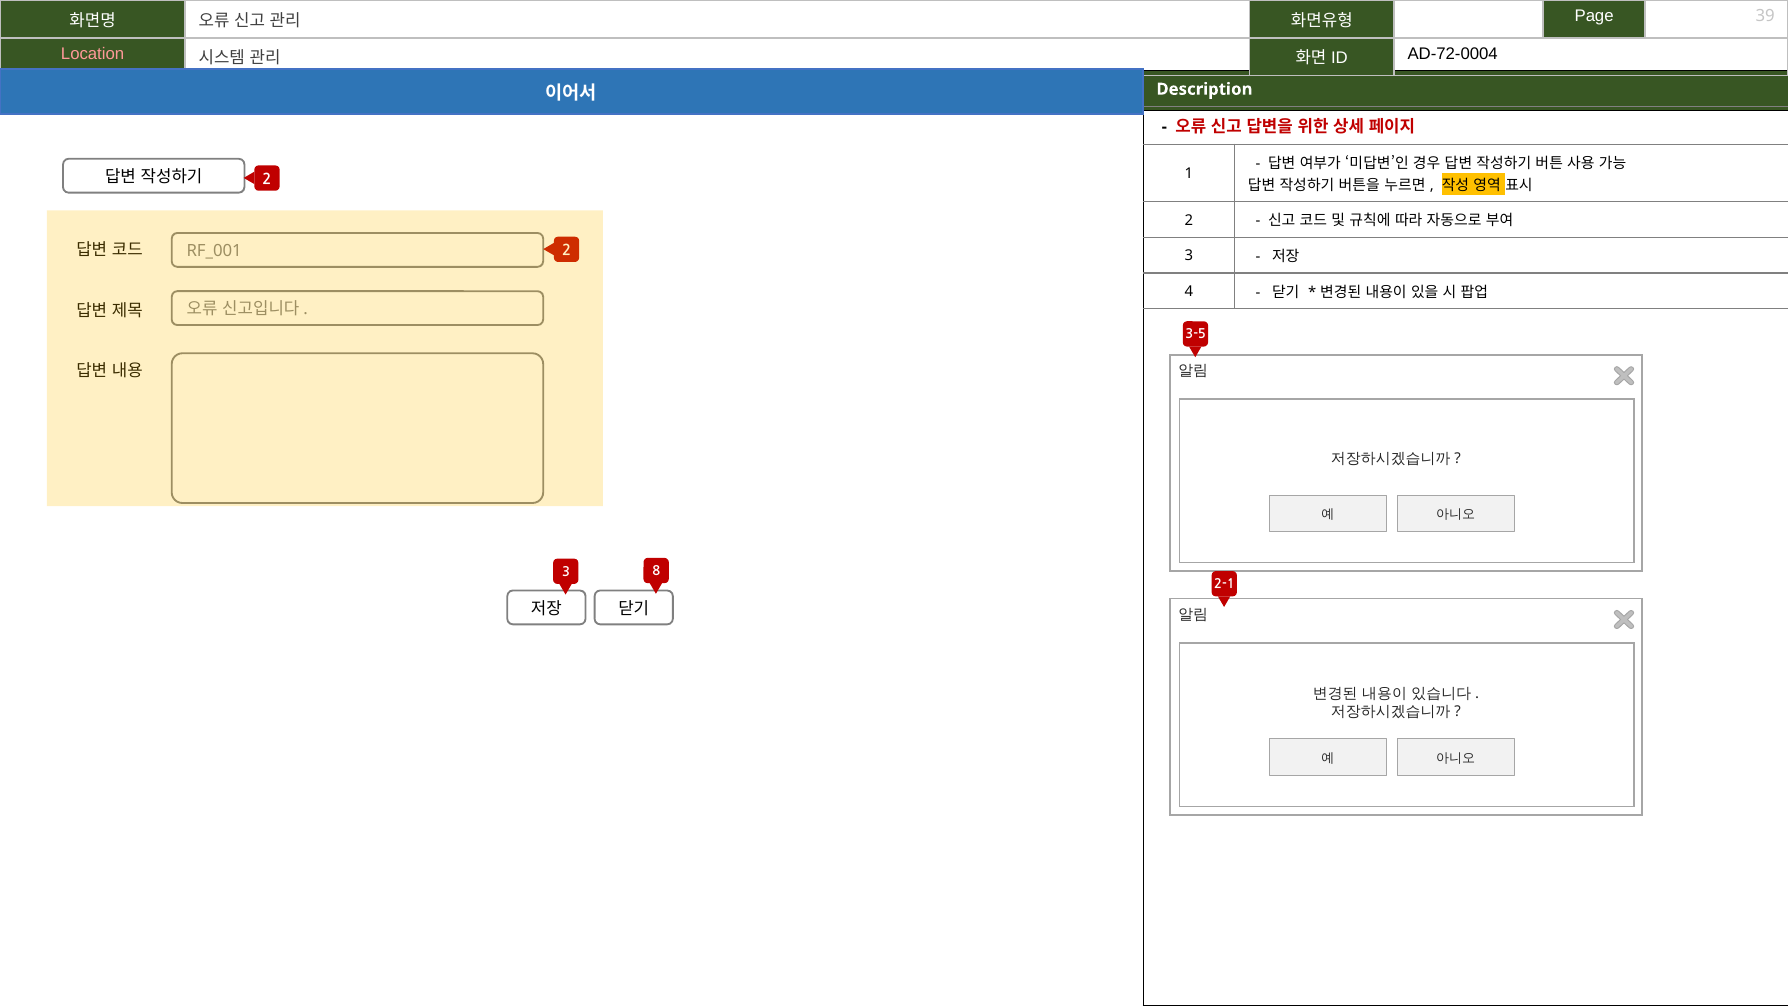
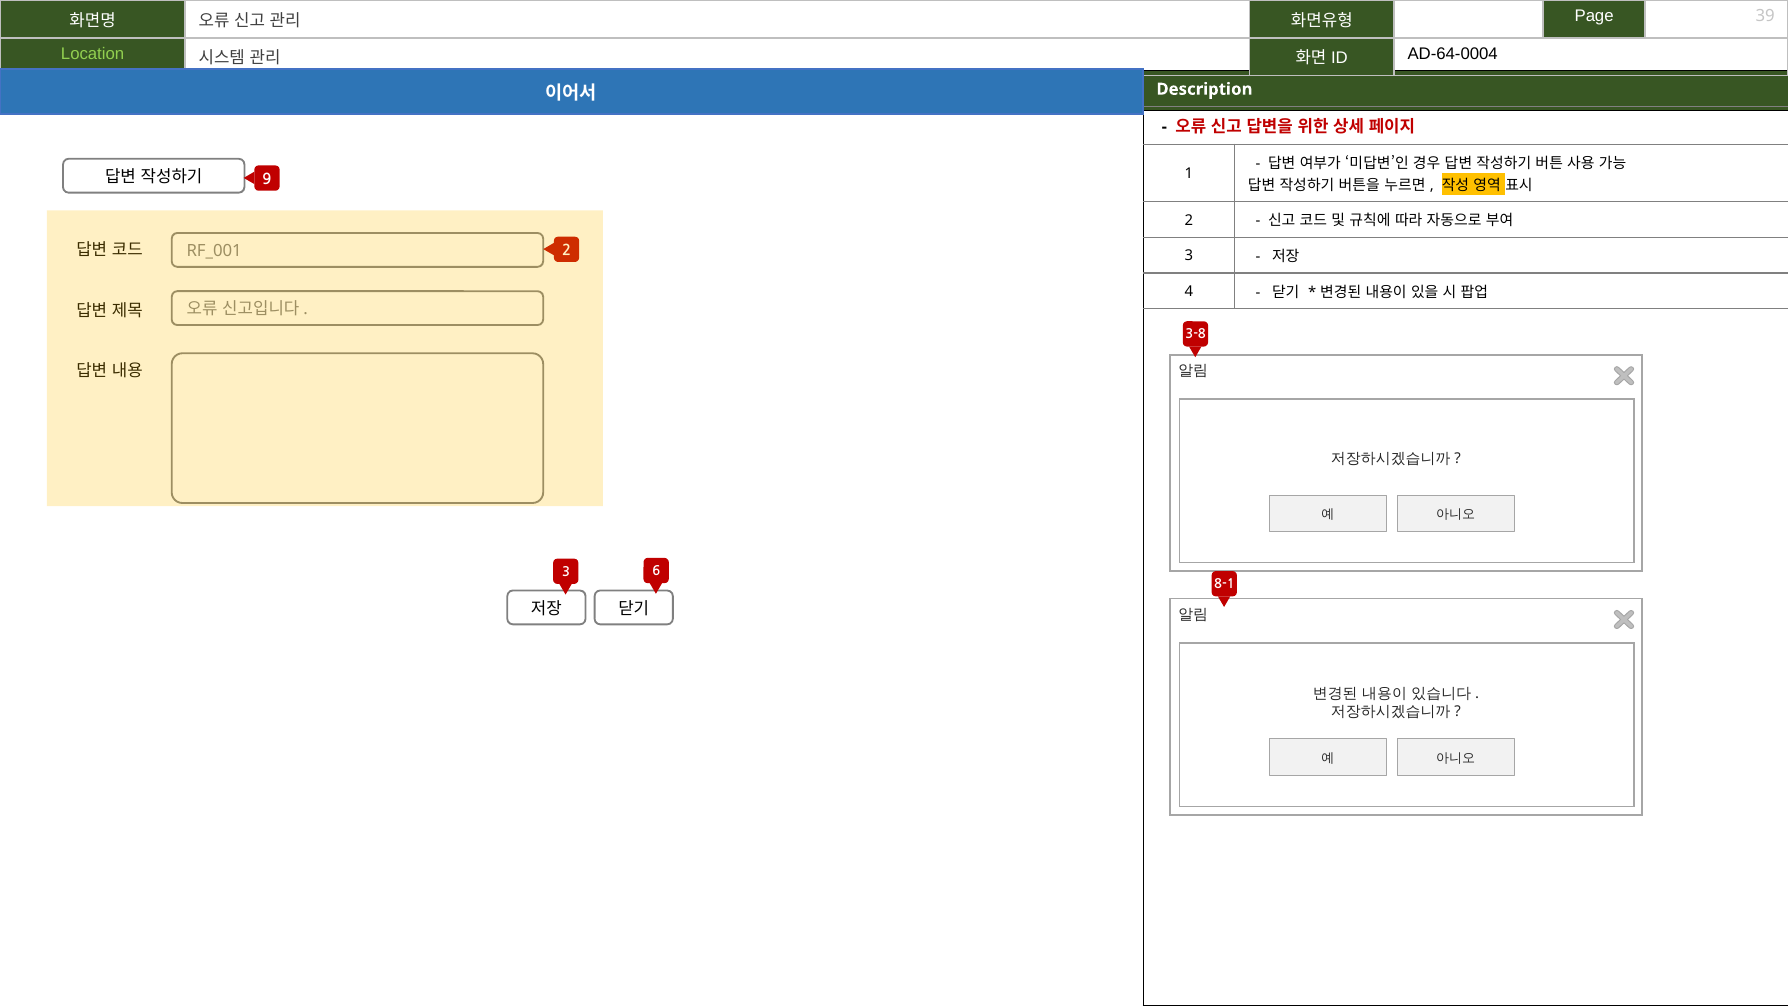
Location colour: pink -> light green (93, 54)
AD-72-0004: AD-72-0004 -> AD-64-0004 (1453, 54)
2: 2 -> 9 (267, 179)
3-5: 3-5 -> 3-8 (1196, 335)
8: 8 -> 6 (656, 571)
2-1: 2-1 -> 8-1 (1224, 584)
